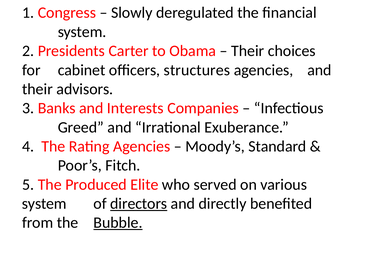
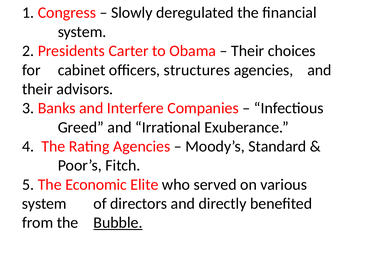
Interests: Interests -> Interfere (135, 108)
Produced: Produced -> Economic (96, 184)
directors underline: present -> none (139, 203)
